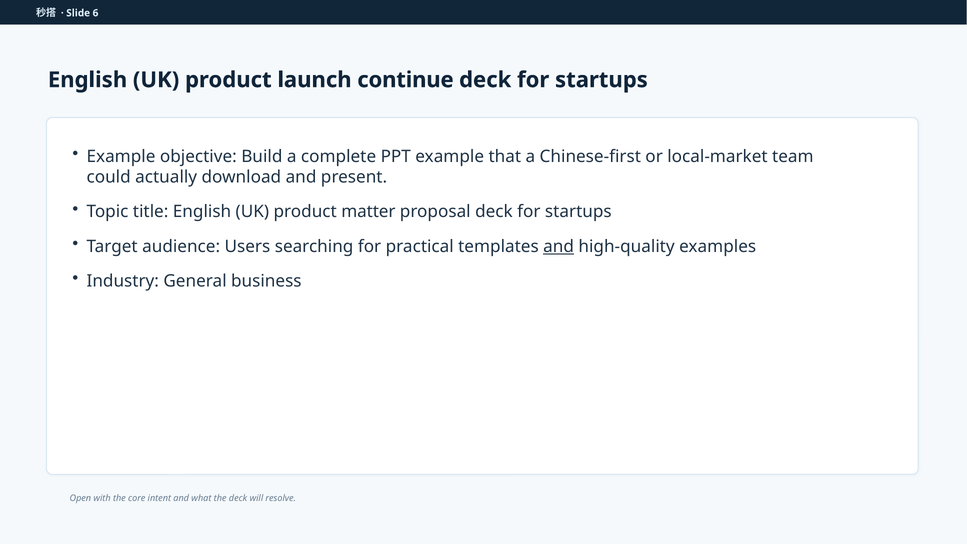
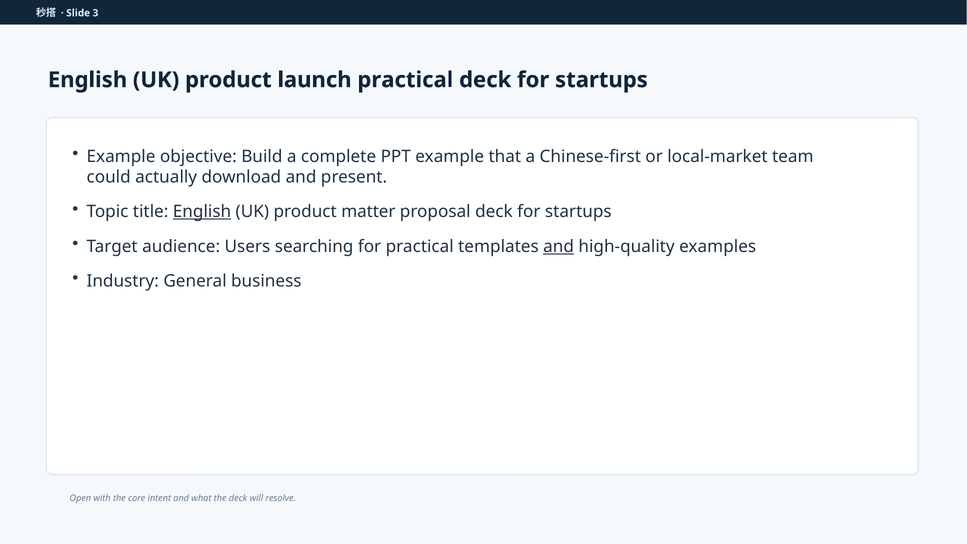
6: 6 -> 3 (96, 13)
launch continue: continue -> practical (405, 80)
English underline: none -> present (202, 212)
